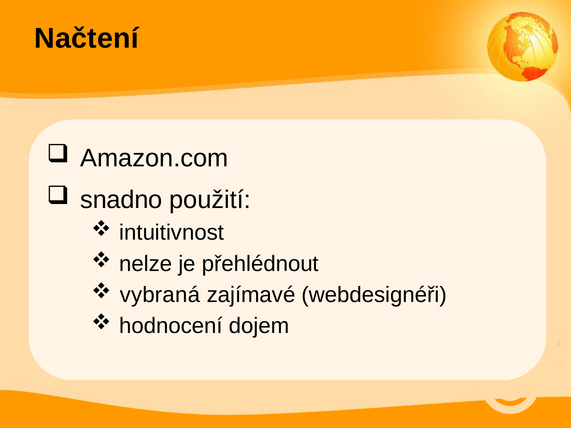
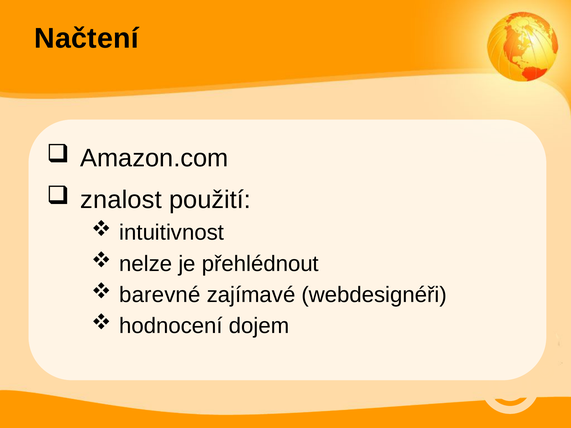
snadno: snadno -> znalost (121, 200)
vybraná: vybraná -> barevné (160, 295)
